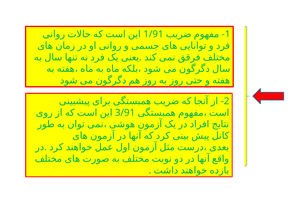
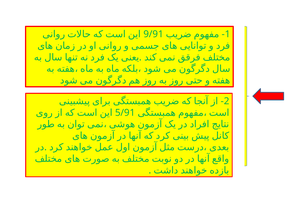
1/91: 1/91 -> 9/91 (153, 34)
3/91: 3/91 -> 5/91 (125, 113)
